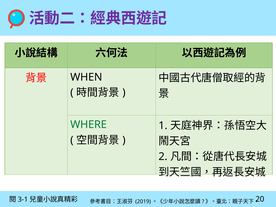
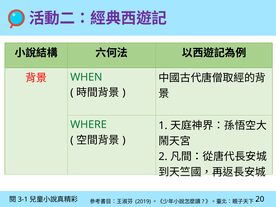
WHEN colour: black -> green (86, 77)
